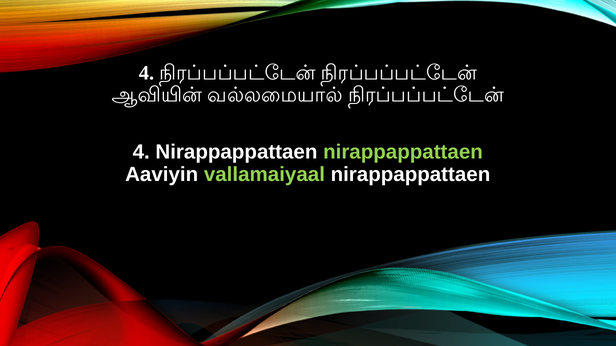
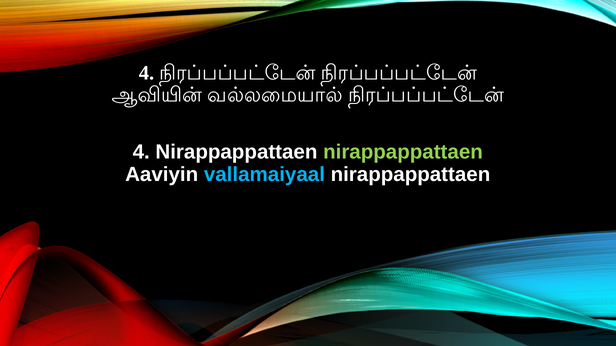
vallamaiyaal colour: light green -> light blue (264, 175)
